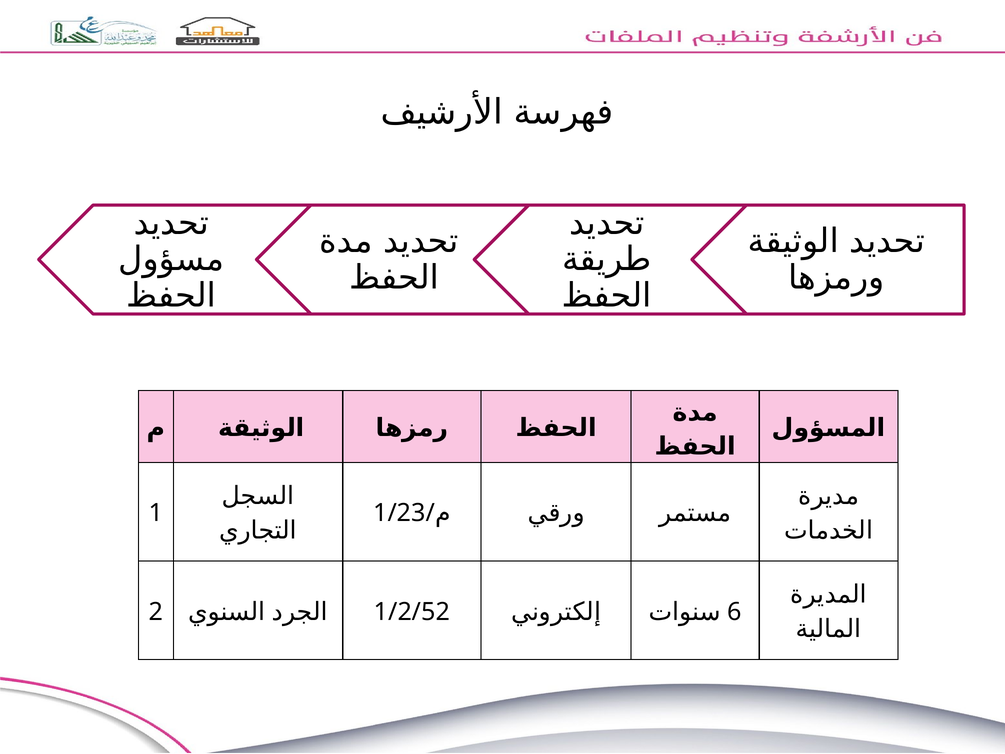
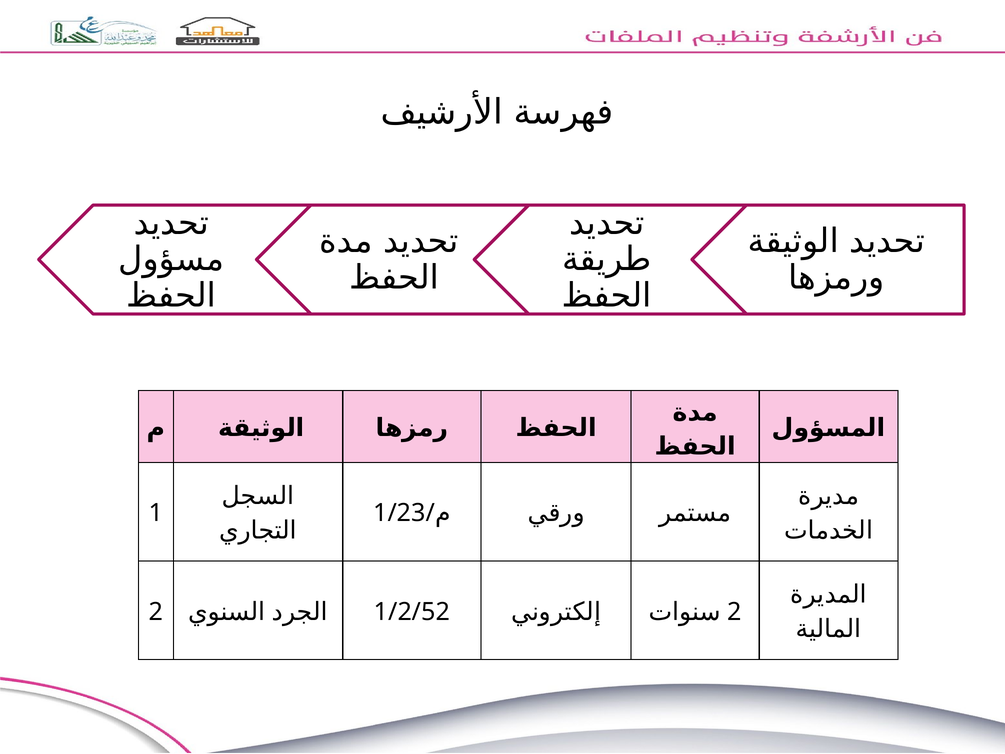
6: 6 -> 2 (735, 612)
